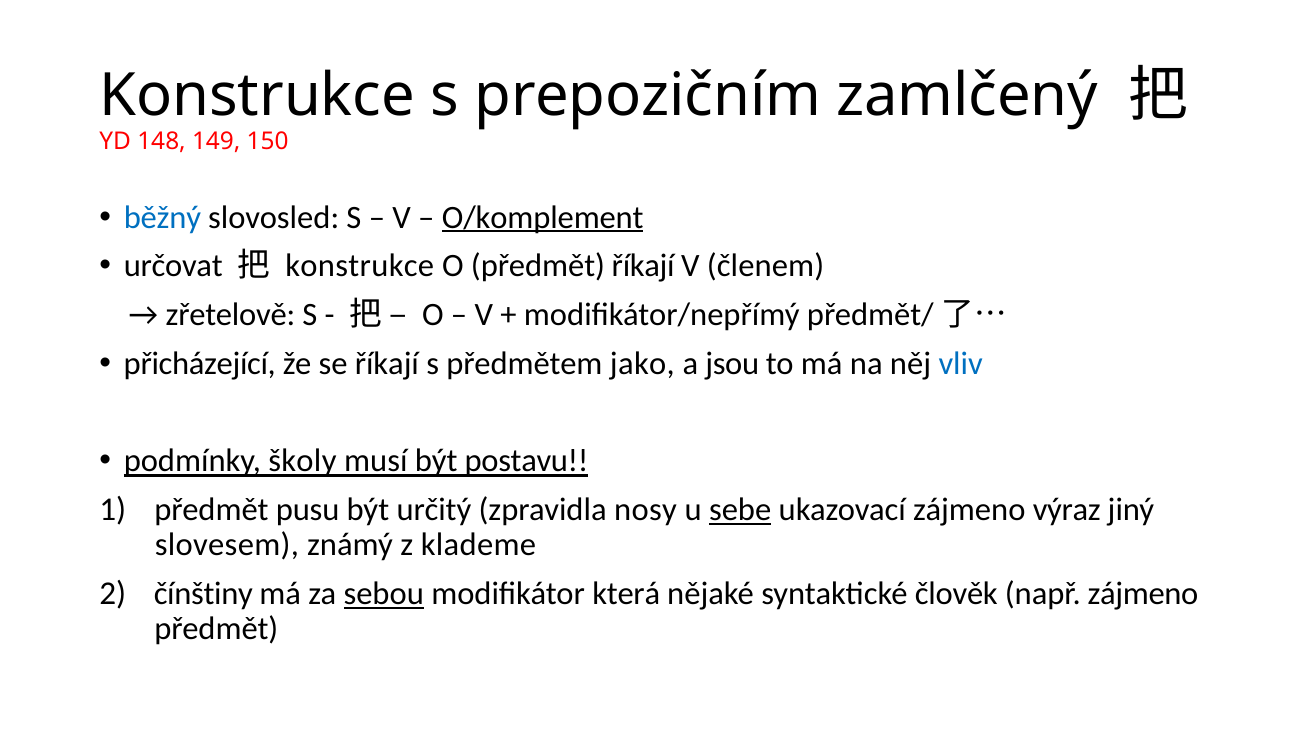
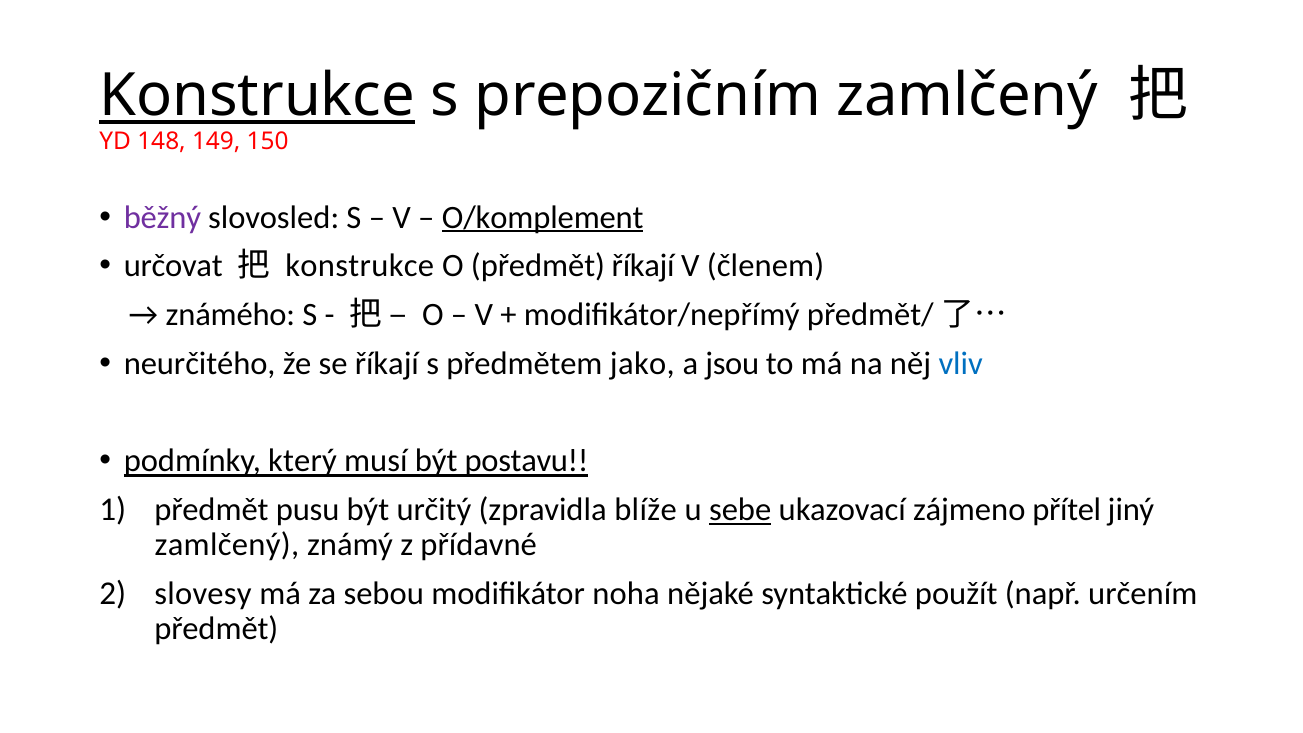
Konstrukce underline: none -> present (257, 96)
běžný colour: blue -> purple (162, 217)
zřetelově: zřetelově -> známého (230, 315)
přicházející: přicházející -> neurčitého (200, 364)
školy: školy -> který (302, 461)
nosy: nosy -> blíže (646, 510)
výraz: výraz -> přítel (1067, 510)
slovesem: slovesem -> zamlčený (227, 545)
klademe: klademe -> přídavné (479, 545)
čínštiny: čínštiny -> slovesy (203, 594)
sebou underline: present -> none (384, 594)
která: která -> noha (626, 594)
člověk: člověk -> použít (956, 594)
např zájmeno: zájmeno -> určením (1143, 594)
